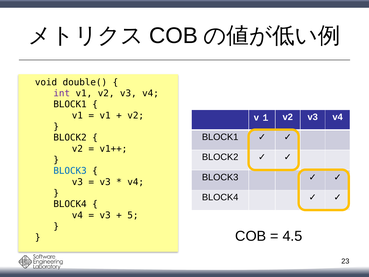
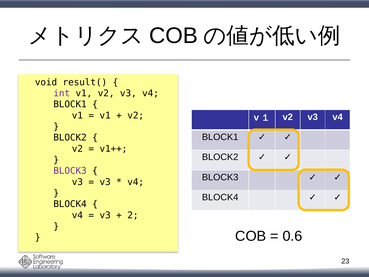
double(: double( -> result( (85, 82)
BLOCK3 colour: blue -> purple (70, 171)
5: 5 -> 2 (133, 215)
4.5: 4.5 -> 0.6 (292, 236)
